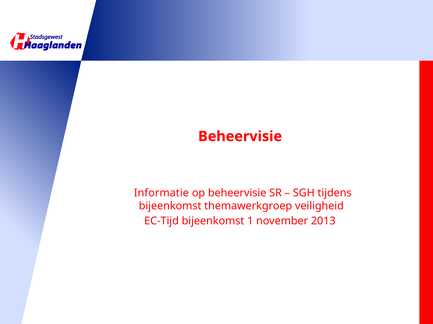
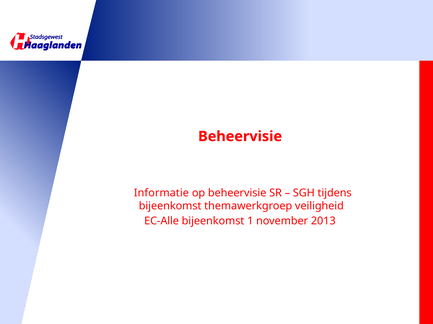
EC-Tijd: EC-Tijd -> EC-Alle (162, 222)
